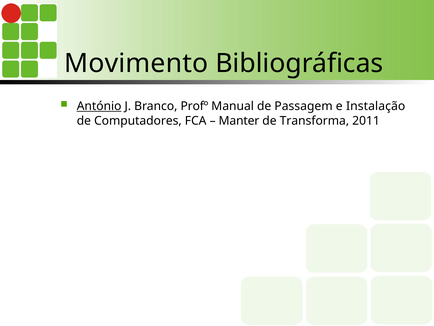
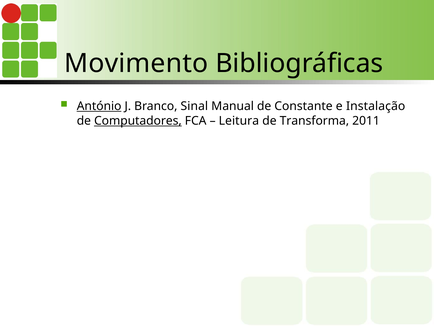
Profº: Profº -> Sinal (194, 106)
Passagem: Passagem -> Constante (304, 106)
Computadores underline: none -> present (138, 120)
Manter: Manter -> Leitura (239, 120)
